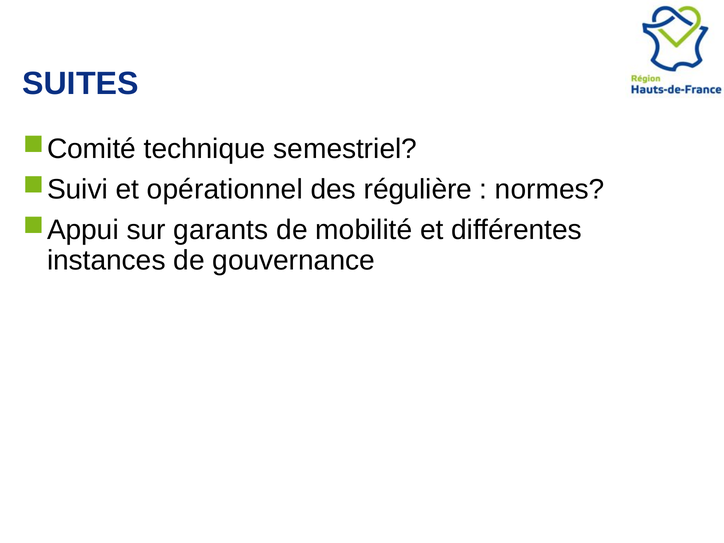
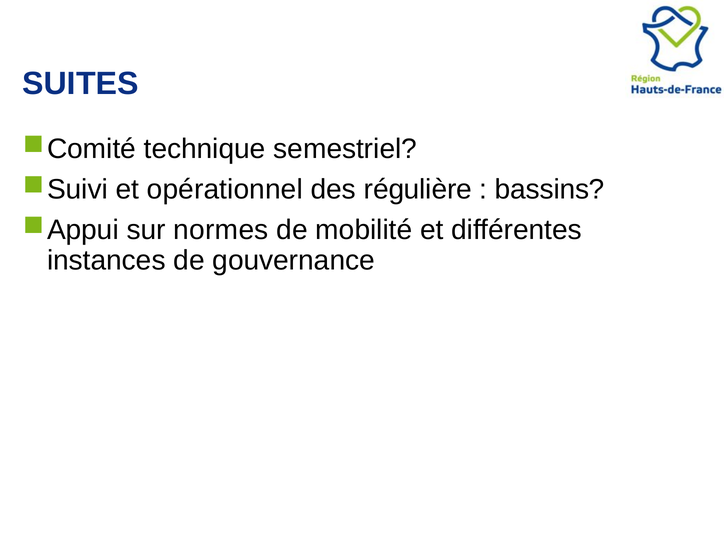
normes: normes -> bassins (550, 189)
garants: garants -> normes (221, 230)
